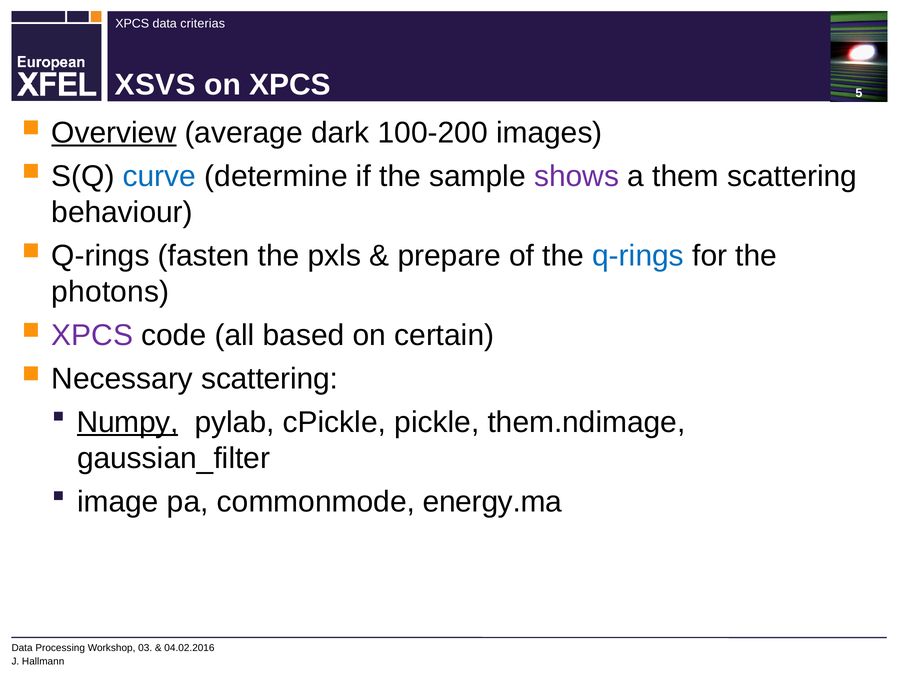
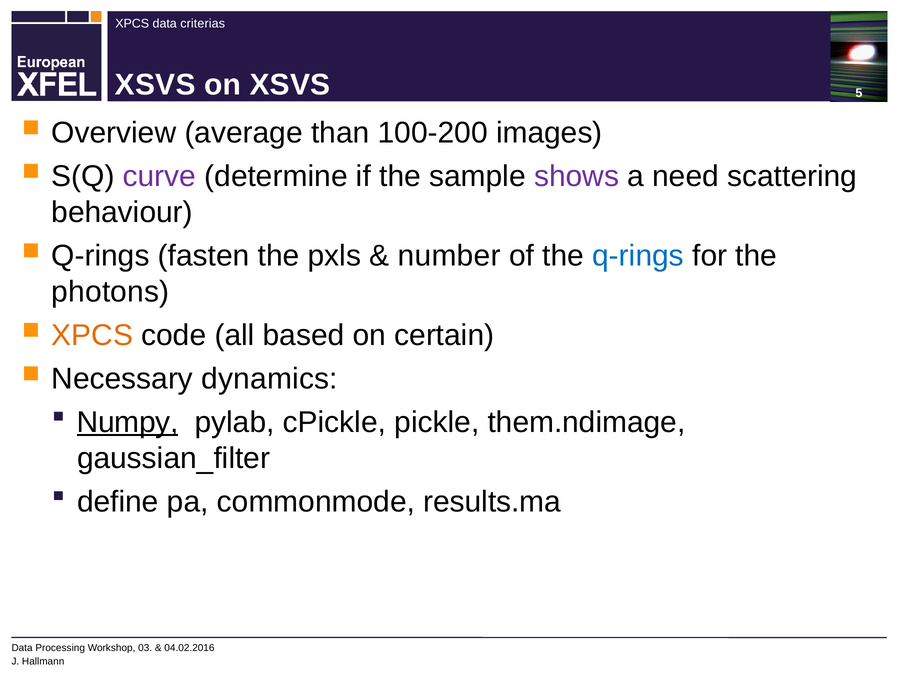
on XPCS: XPCS -> XSVS (290, 85)
Overview underline: present -> none (114, 132)
dark: dark -> than (340, 132)
curve colour: blue -> purple (159, 176)
them: them -> need (686, 176)
prepare: prepare -> number (449, 255)
XPCS colour: purple -> orange (92, 335)
Necessary scattering: scattering -> dynamics (269, 378)
image: image -> define (118, 501)
energy.ma: energy.ma -> results.ma (492, 501)
